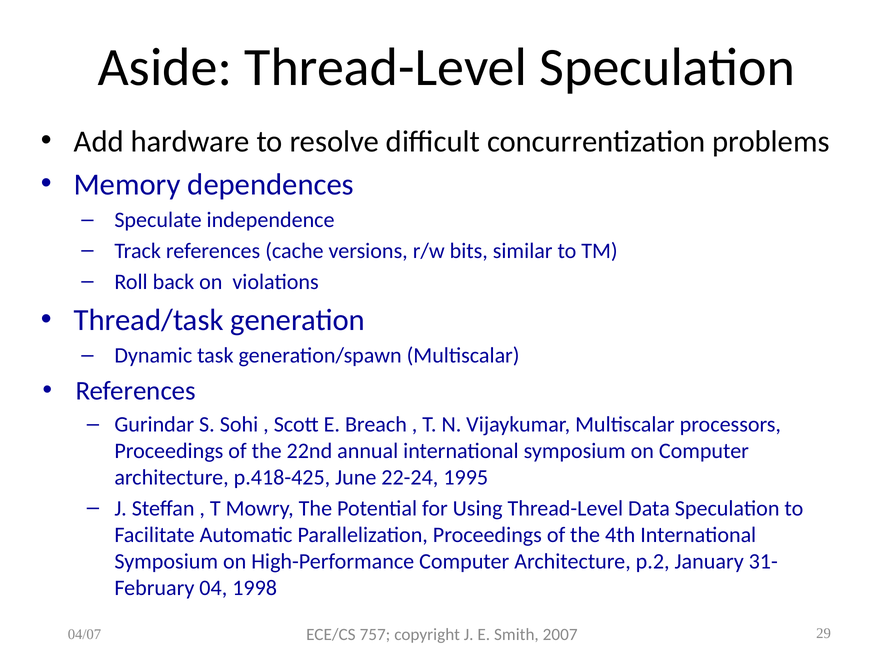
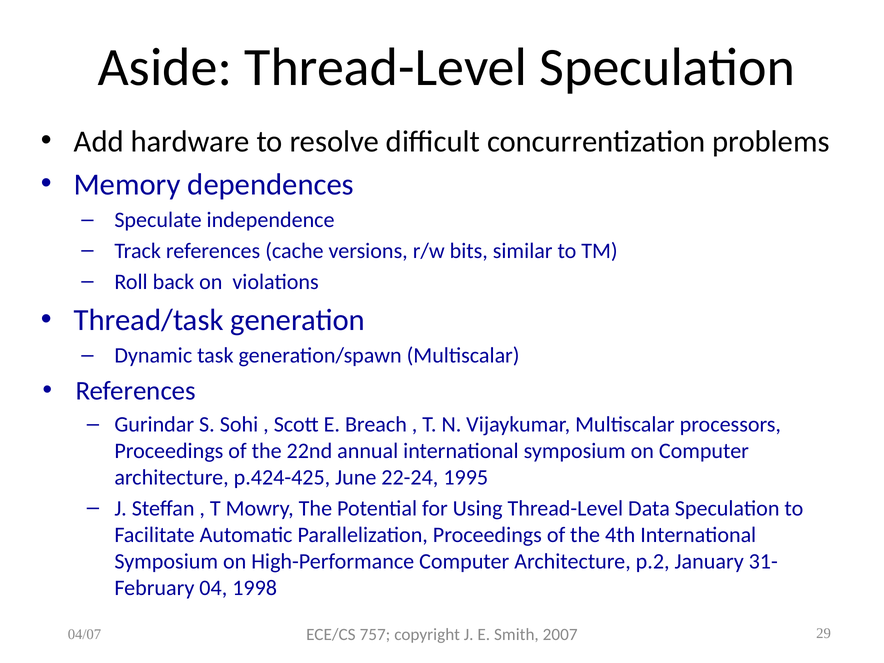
p.418-425: p.418-425 -> p.424-425 (282, 477)
